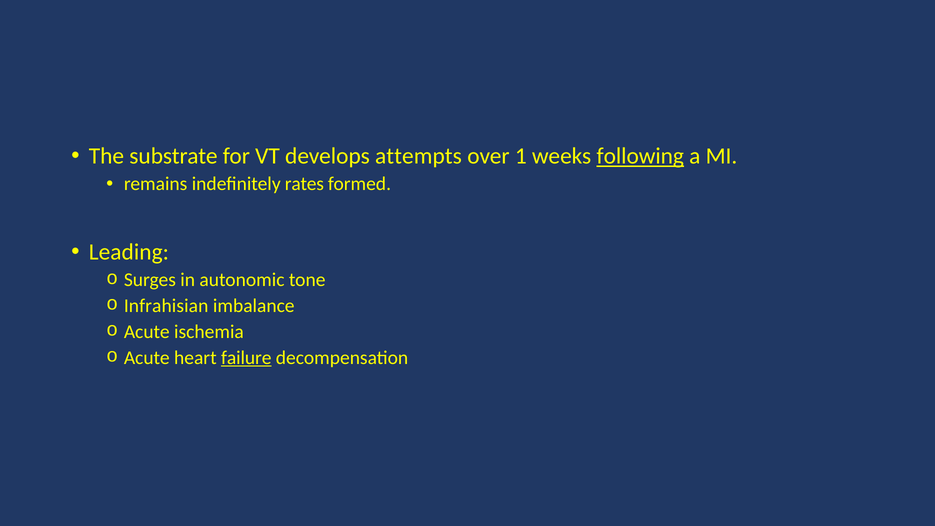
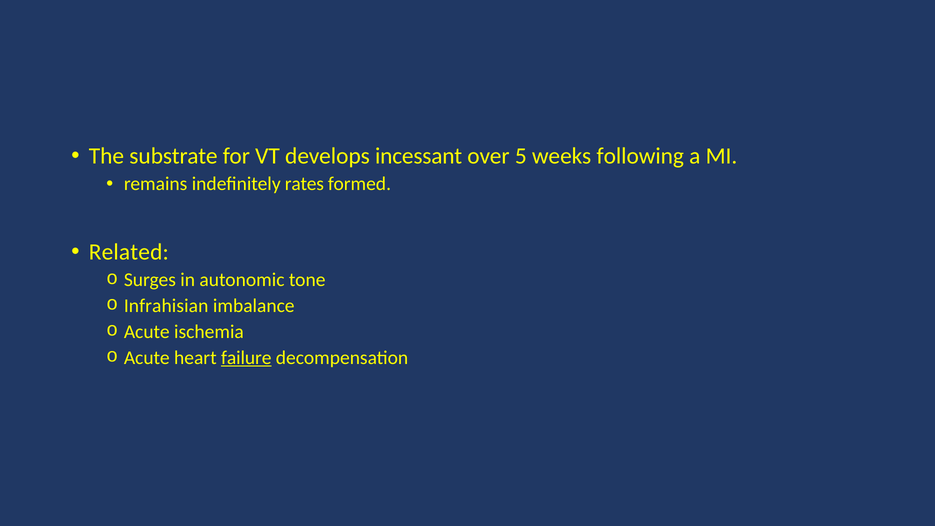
attempts: attempts -> incessant (419, 156)
1: 1 -> 5 (521, 156)
following underline: present -> none (640, 156)
Leading: Leading -> Related (129, 252)
